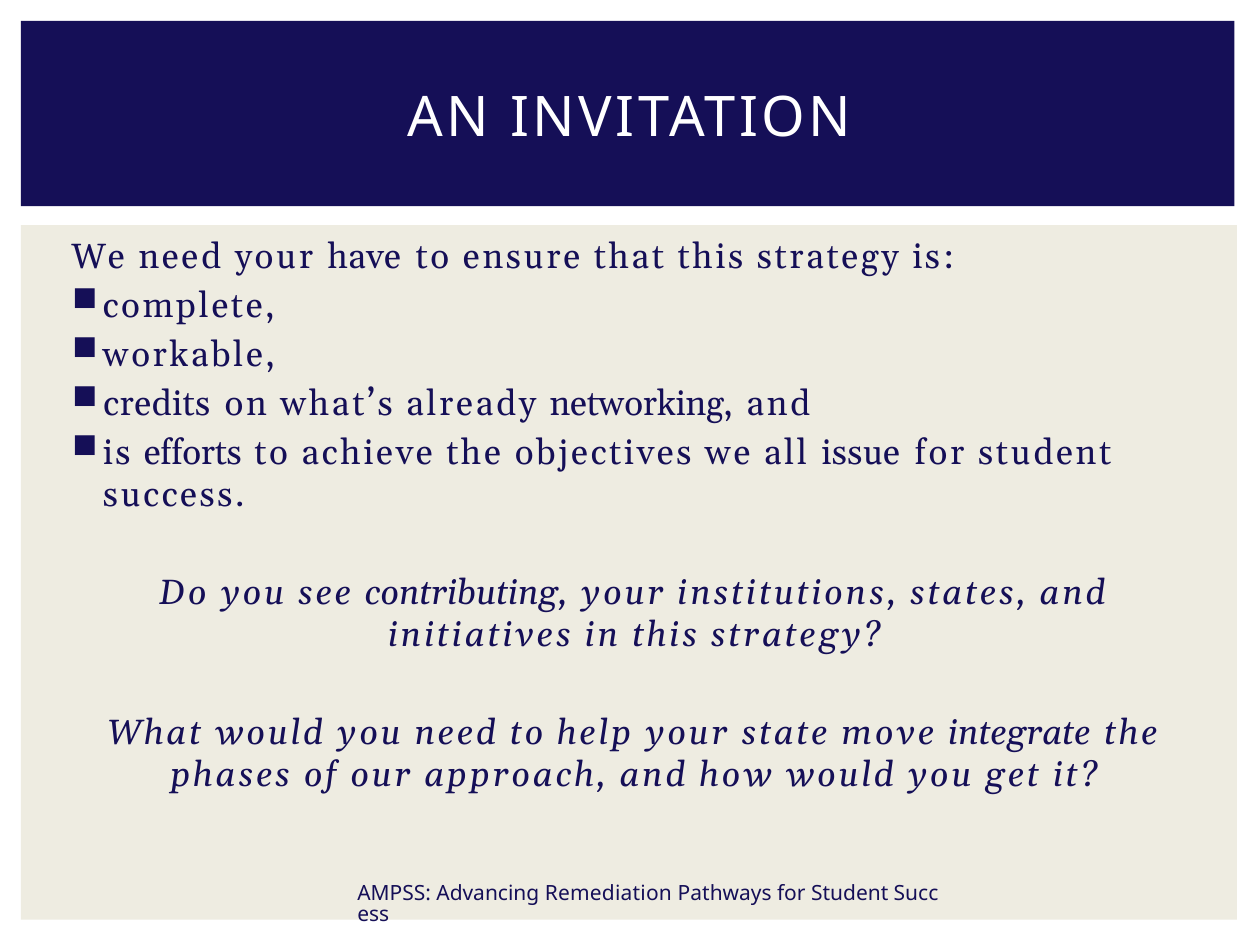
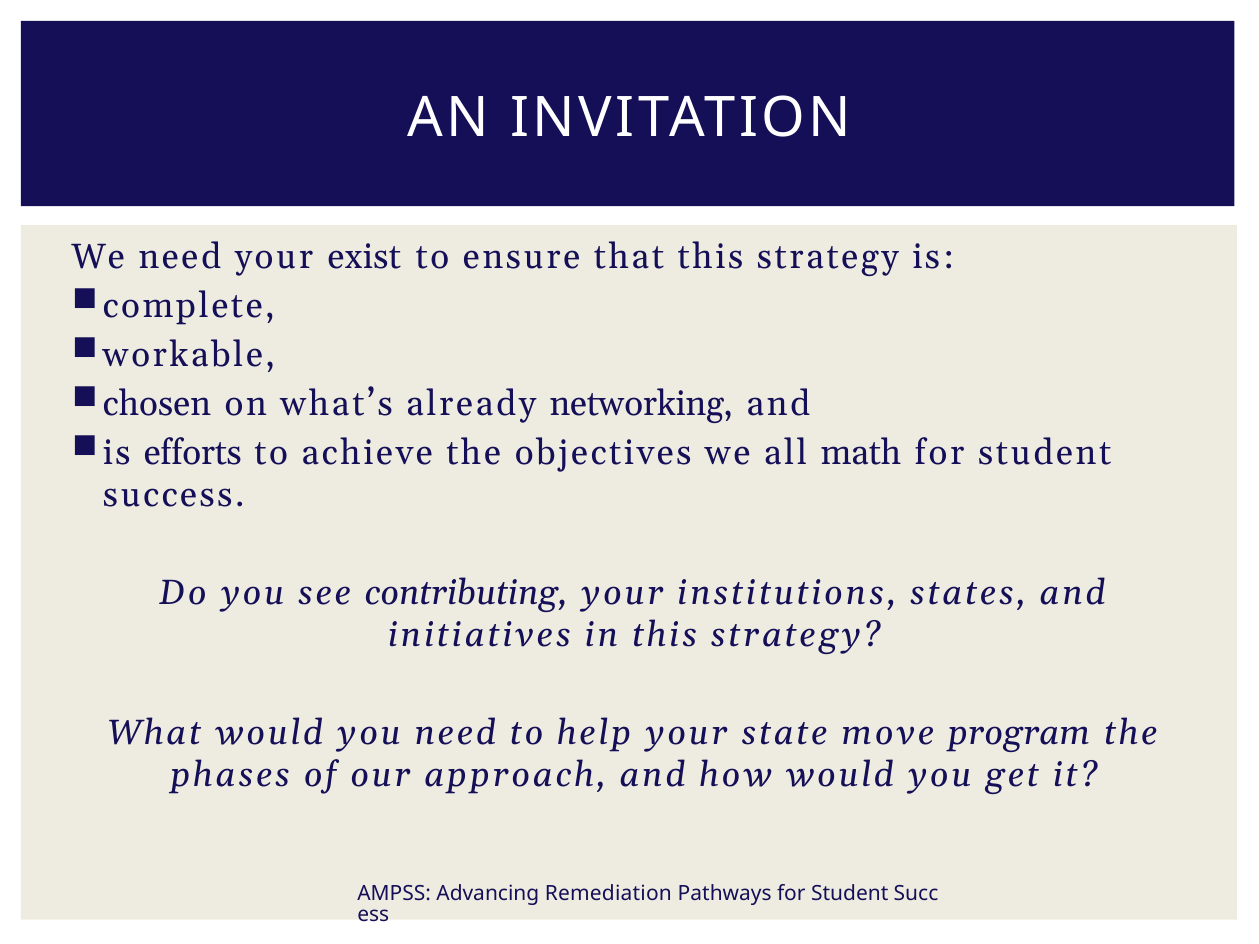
have: have -> exist (364, 257)
credits: credits -> chosen (157, 404)
issue: issue -> math (861, 453)
integrate: integrate -> program (1019, 733)
